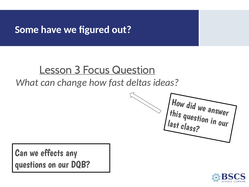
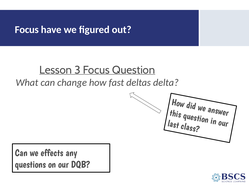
Some: Some -> Focus (27, 30)
ideas: ideas -> delta (166, 83)
